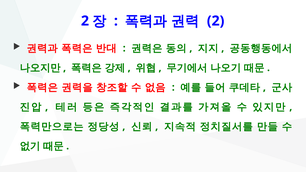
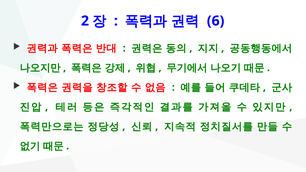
2: 2 -> 6 (216, 21)
